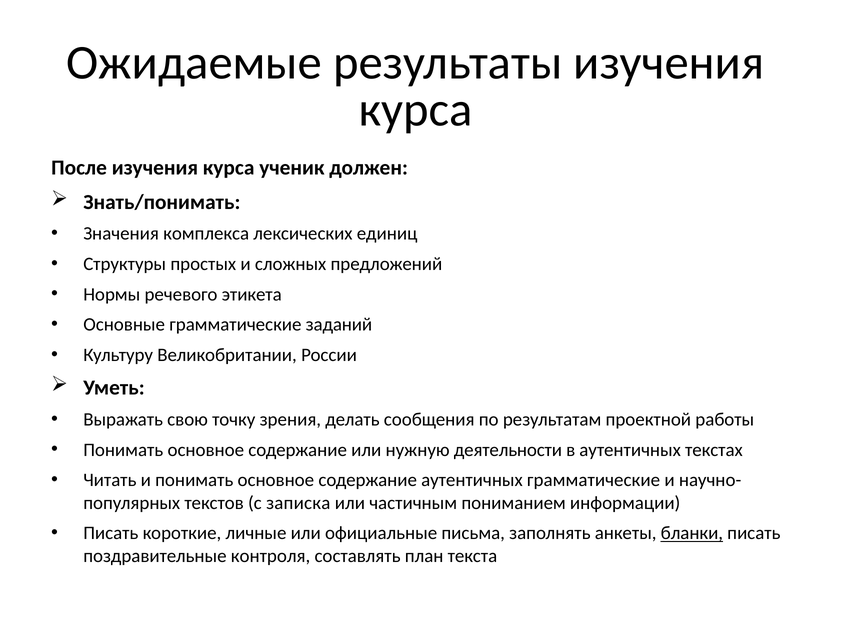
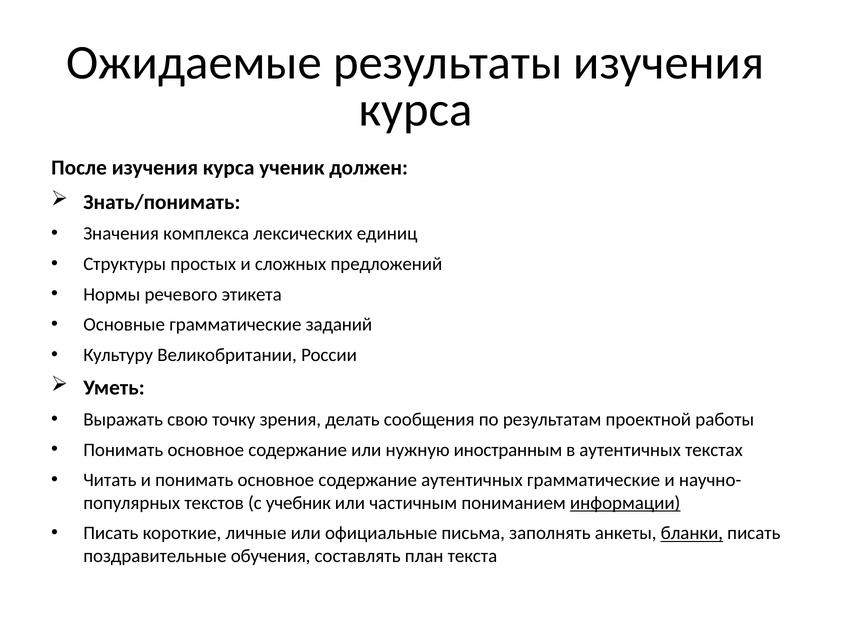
деятельности: деятельности -> иностранным (508, 450)
записка: записка -> учебник (298, 503)
информации underline: none -> present (625, 503)
контроля: контроля -> обучения (271, 556)
